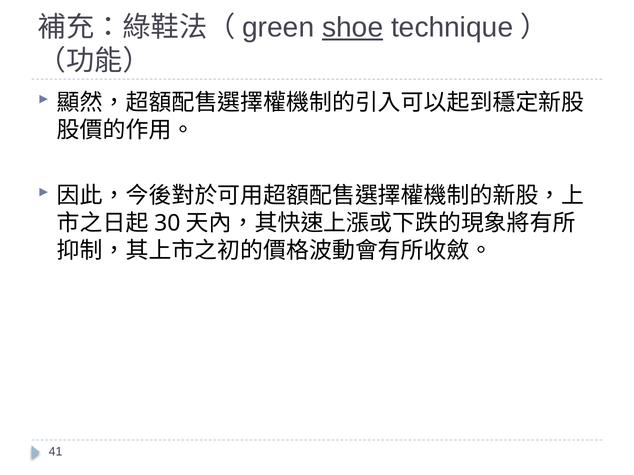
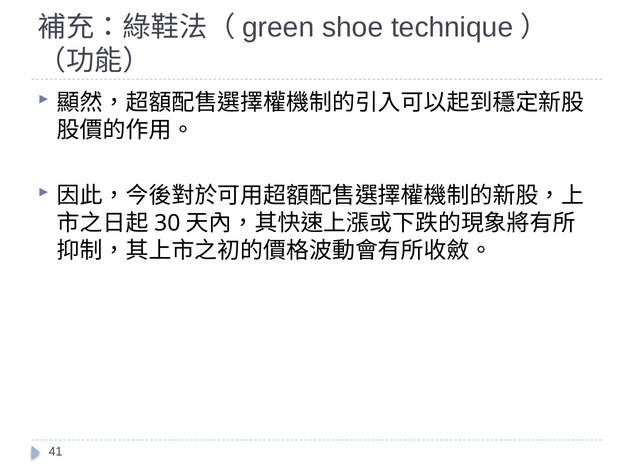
shoe underline: present -> none (353, 27)
